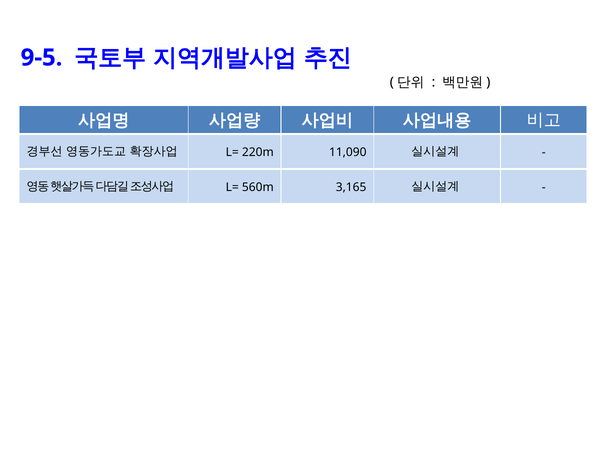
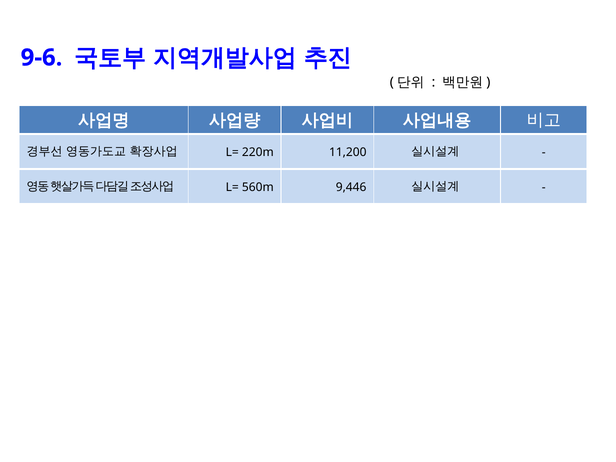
9-5: 9-5 -> 9-6 (42, 58)
11,090: 11,090 -> 11,200 (348, 152)
3,165: 3,165 -> 9,446 (351, 187)
